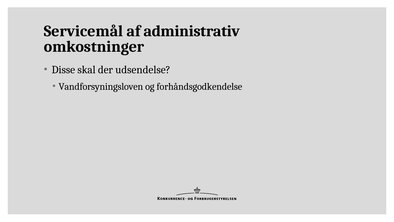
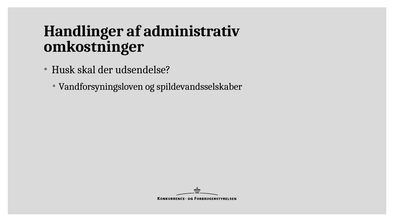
Servicemål: Servicemål -> Handlinger (84, 31)
Disse: Disse -> Husk (63, 70)
forhåndsgodkendelse: forhåndsgodkendelse -> spildevandsselskaber (199, 86)
